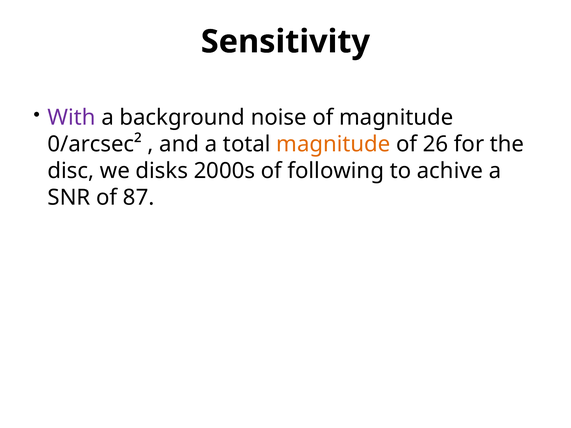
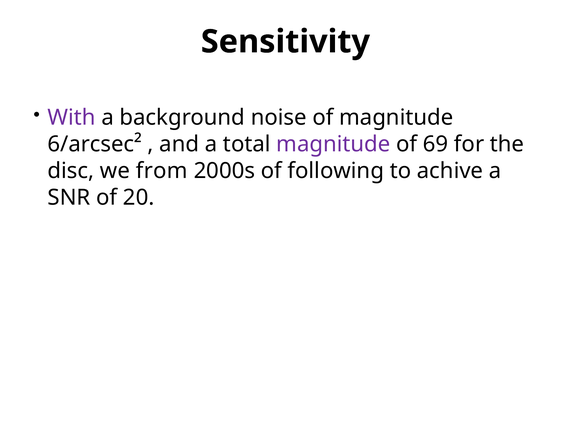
0/arcsec²: 0/arcsec² -> 6/arcsec² (95, 144)
magnitude colour: orange -> purple (333, 144)
26: 26 -> 69 (436, 144)
disks: disks -> from (162, 171)
87: 87 -> 20 (139, 198)
